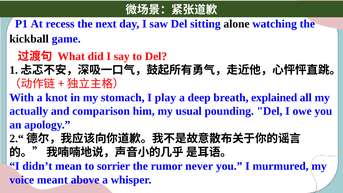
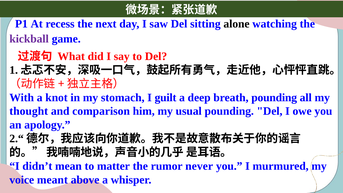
kickball colour: black -> purple (29, 39)
play: play -> guilt (166, 97)
breath explained: explained -> pounding (274, 97)
actually: actually -> thought (29, 111)
sorrier: sorrier -> matter (113, 166)
